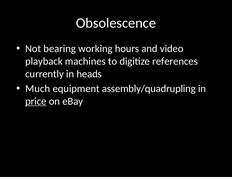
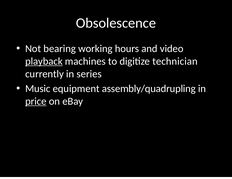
playback underline: none -> present (44, 61)
references: references -> technician (175, 61)
heads: heads -> series (89, 74)
Much: Much -> Music (38, 89)
